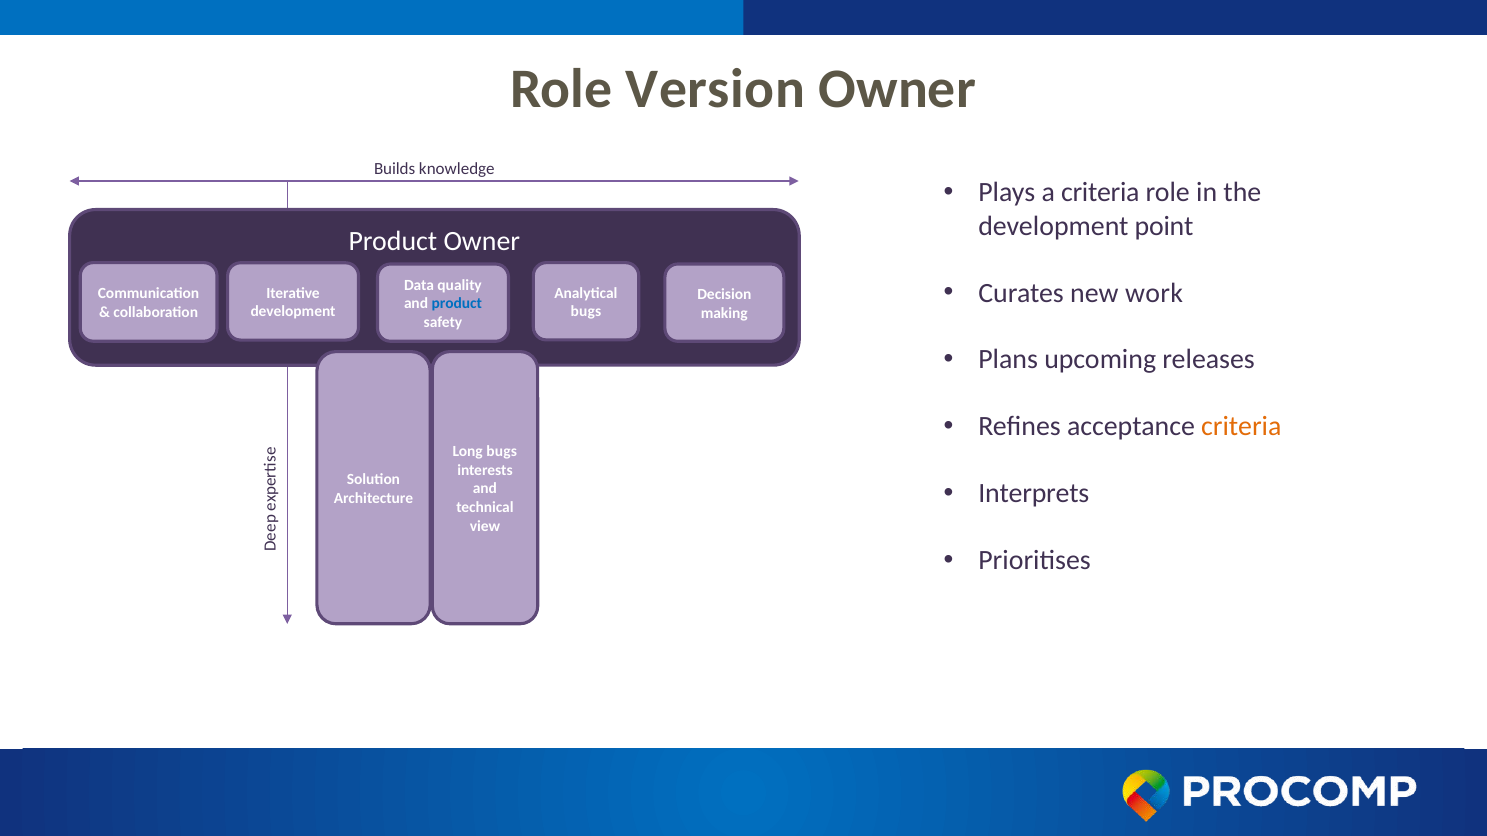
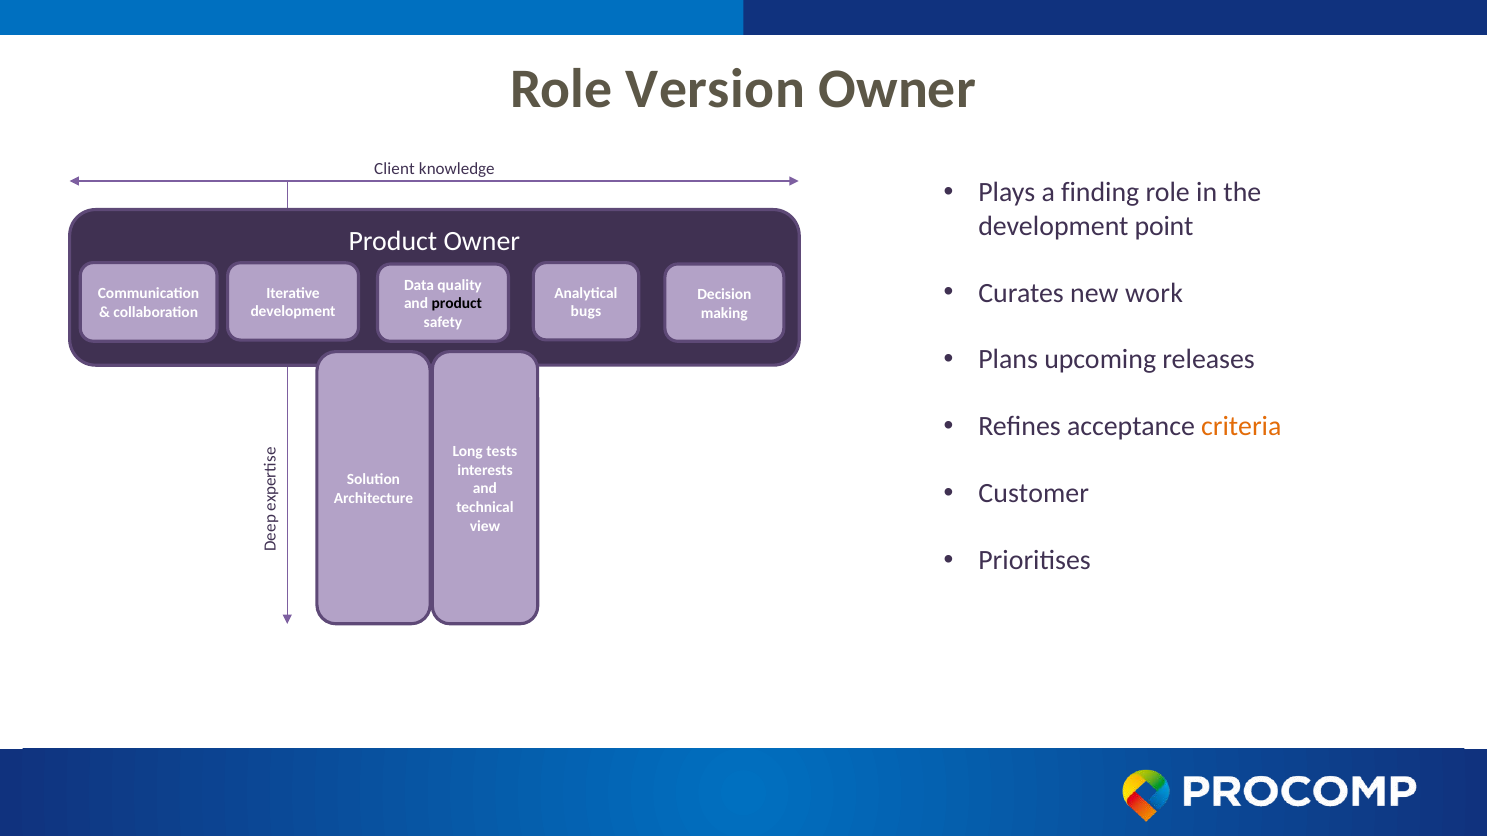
Builds: Builds -> Client (395, 169)
a criteria: criteria -> finding (1100, 193)
product colour: blue -> black (457, 304)
Long bugs: bugs -> tests (502, 452)
Interprets: Interprets -> Customer (1034, 494)
